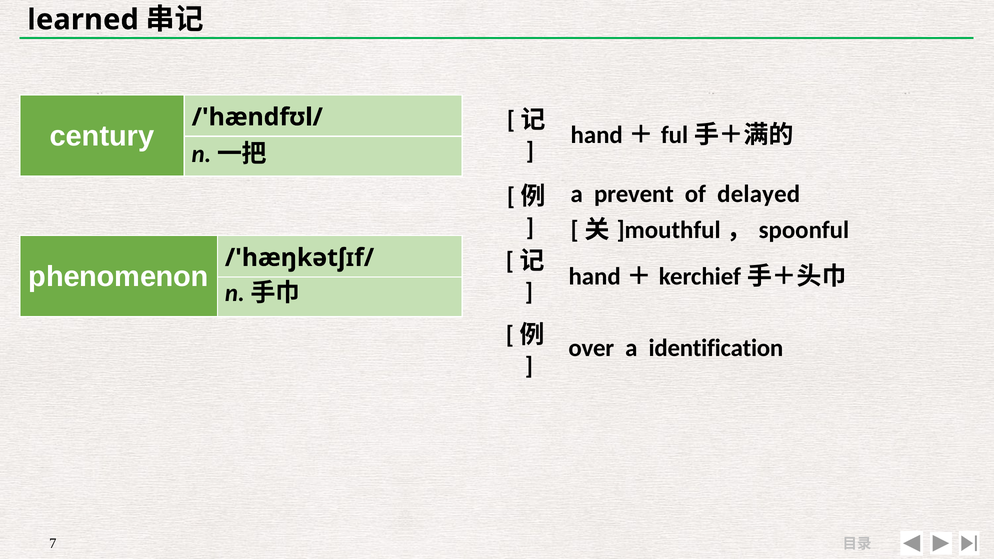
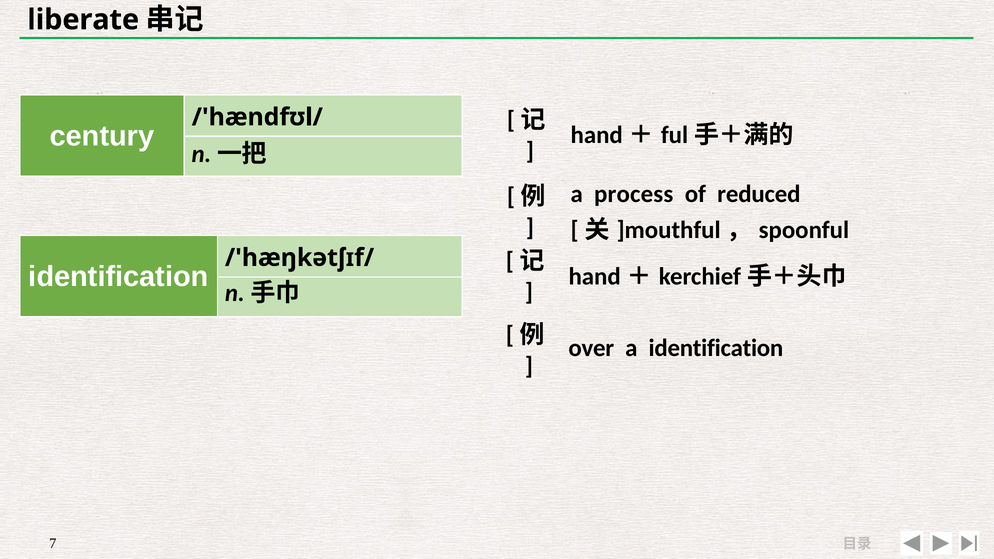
learned: learned -> liberate (83, 20)
prevent: prevent -> process (634, 194)
delayed: delayed -> reduced (759, 194)
phenomenon: phenomenon -> identification (119, 277)
